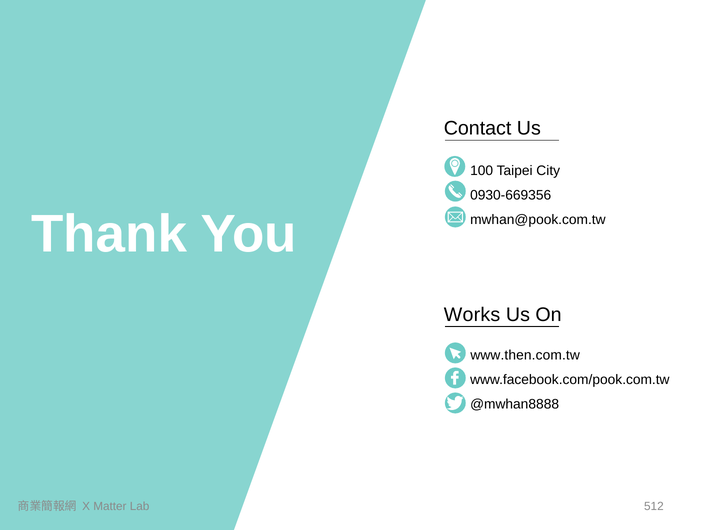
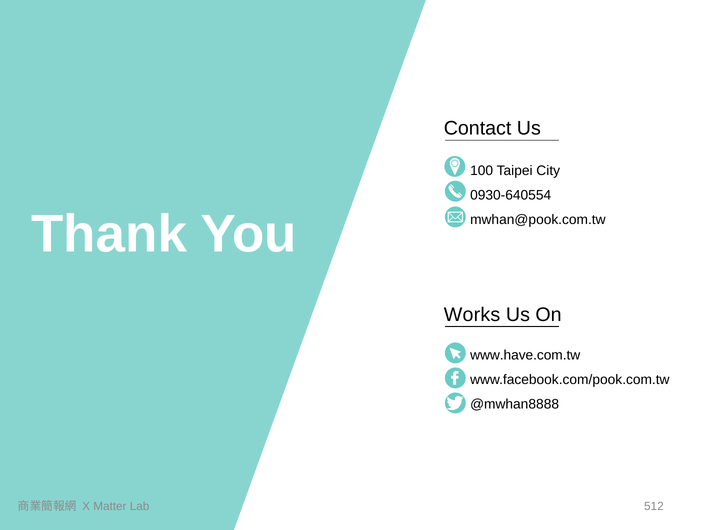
0930-669356: 0930-669356 -> 0930-640554 (511, 195)
www.then.com.tw: www.then.com.tw -> www.have.com.tw (525, 355)
